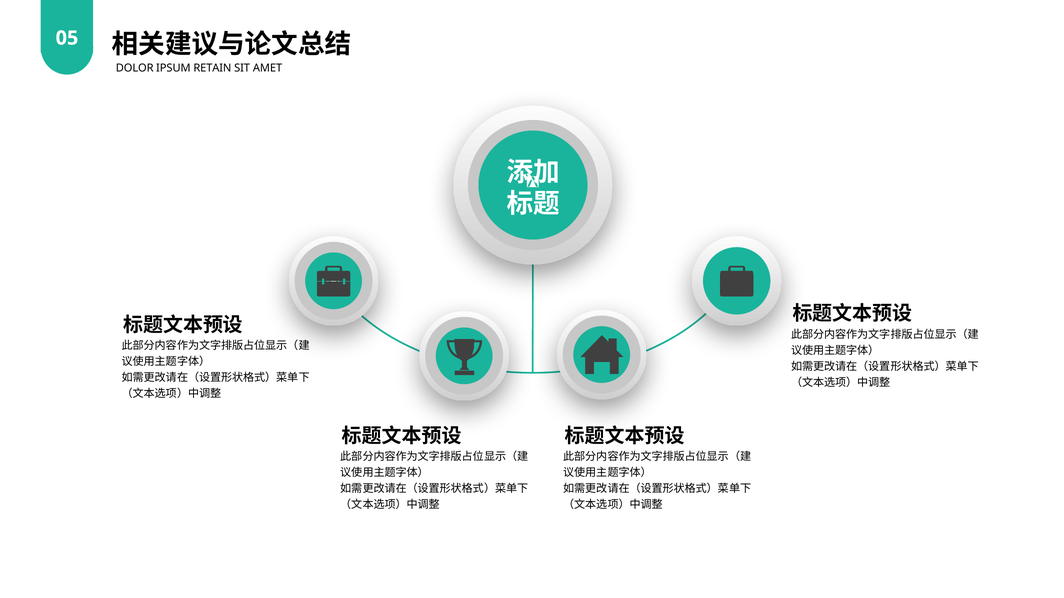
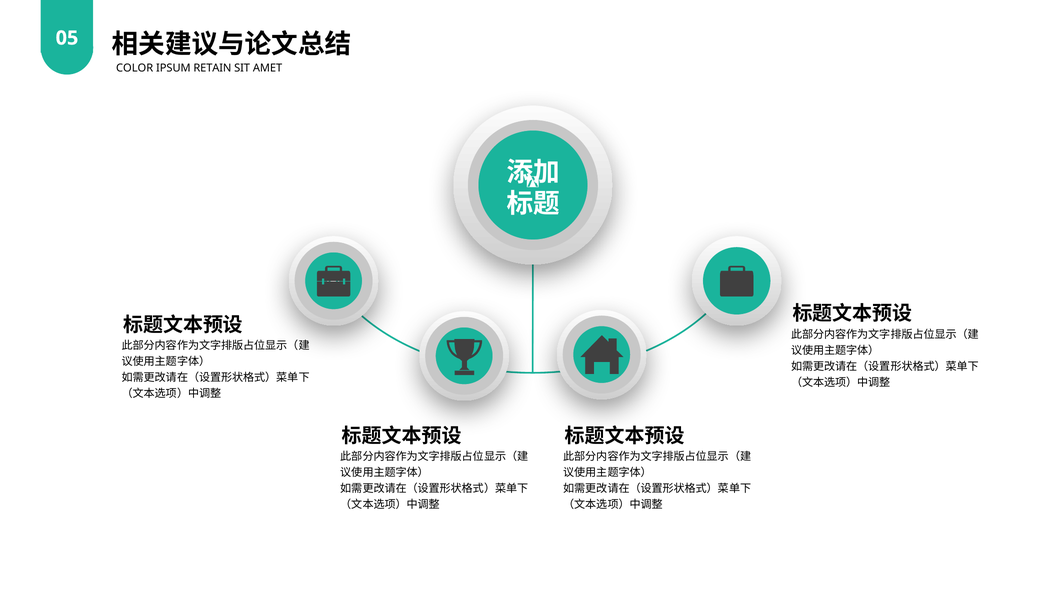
DOLOR: DOLOR -> COLOR (135, 68)
